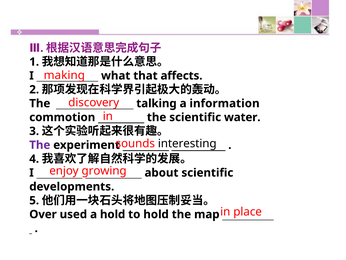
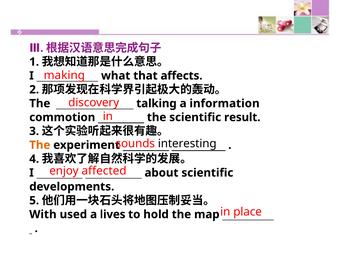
water: water -> result (242, 117)
The colour: purple -> orange (40, 145)
growing: growing -> affected (104, 171)
Over: Over -> With (43, 214)
a hold: hold -> lives (113, 214)
